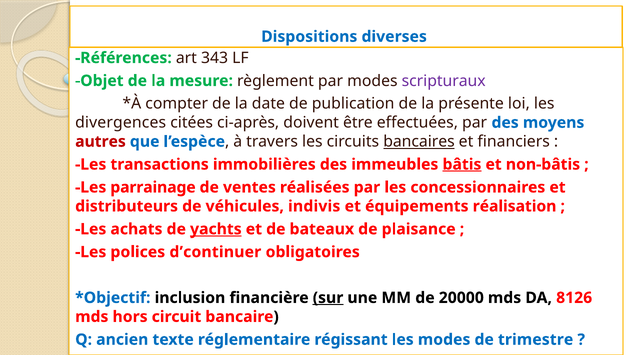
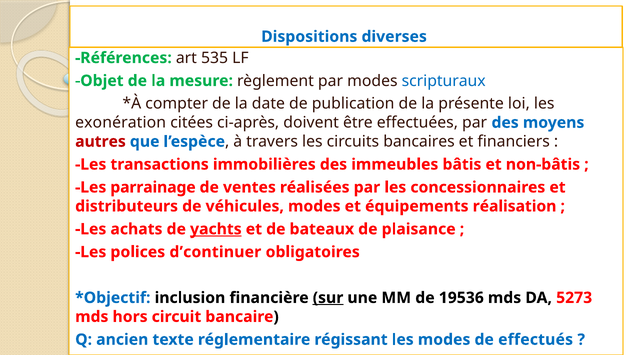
343: 343 -> 535 (215, 58)
scripturaux colour: purple -> blue (444, 81)
divergences: divergences -> exonération (121, 123)
bancaires underline: present -> none (419, 142)
bâtis underline: present -> none (462, 164)
véhicules indivis: indivis -> modes (314, 206)
20000: 20000 -> 19536 (461, 298)
8126: 8126 -> 5273 (574, 298)
trimestre: trimestre -> effectués (536, 340)
